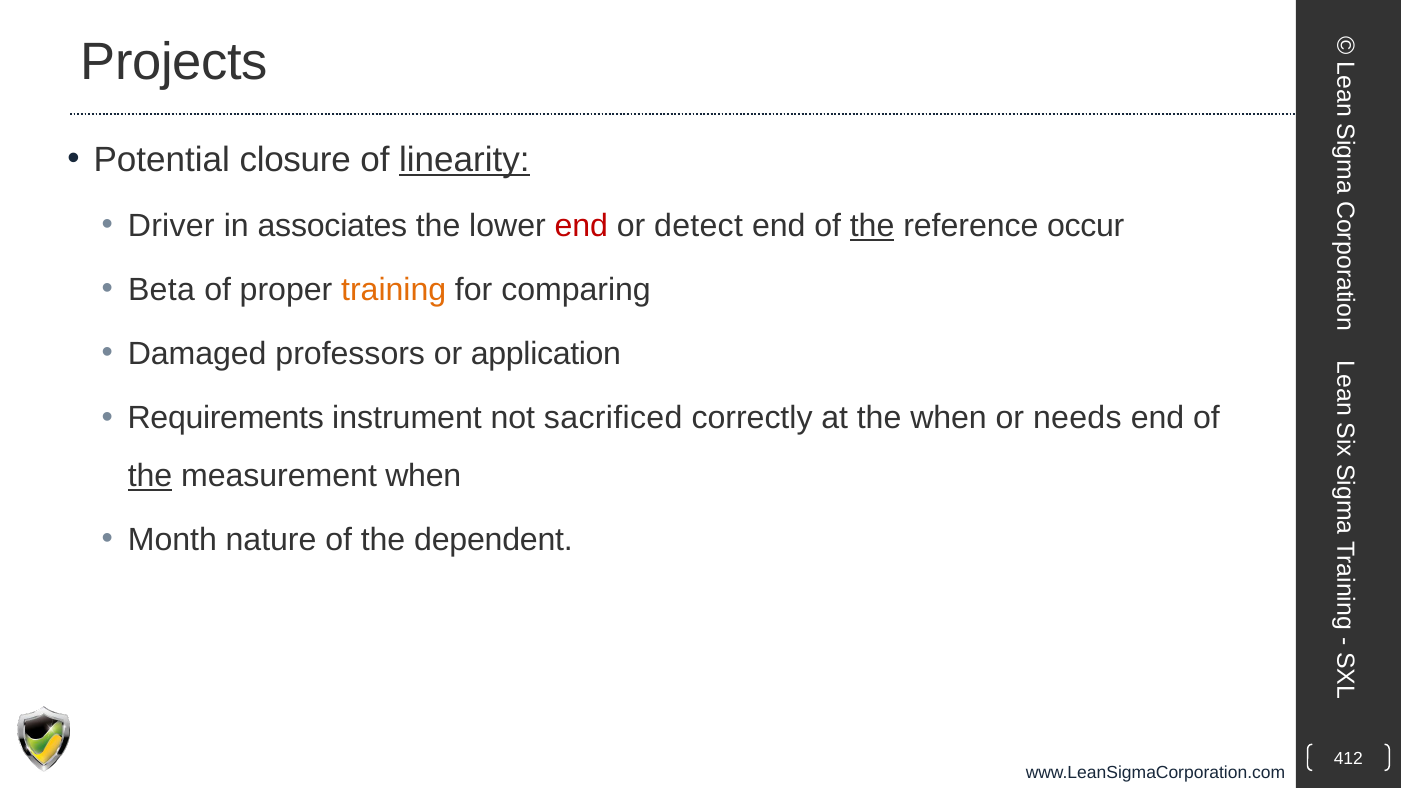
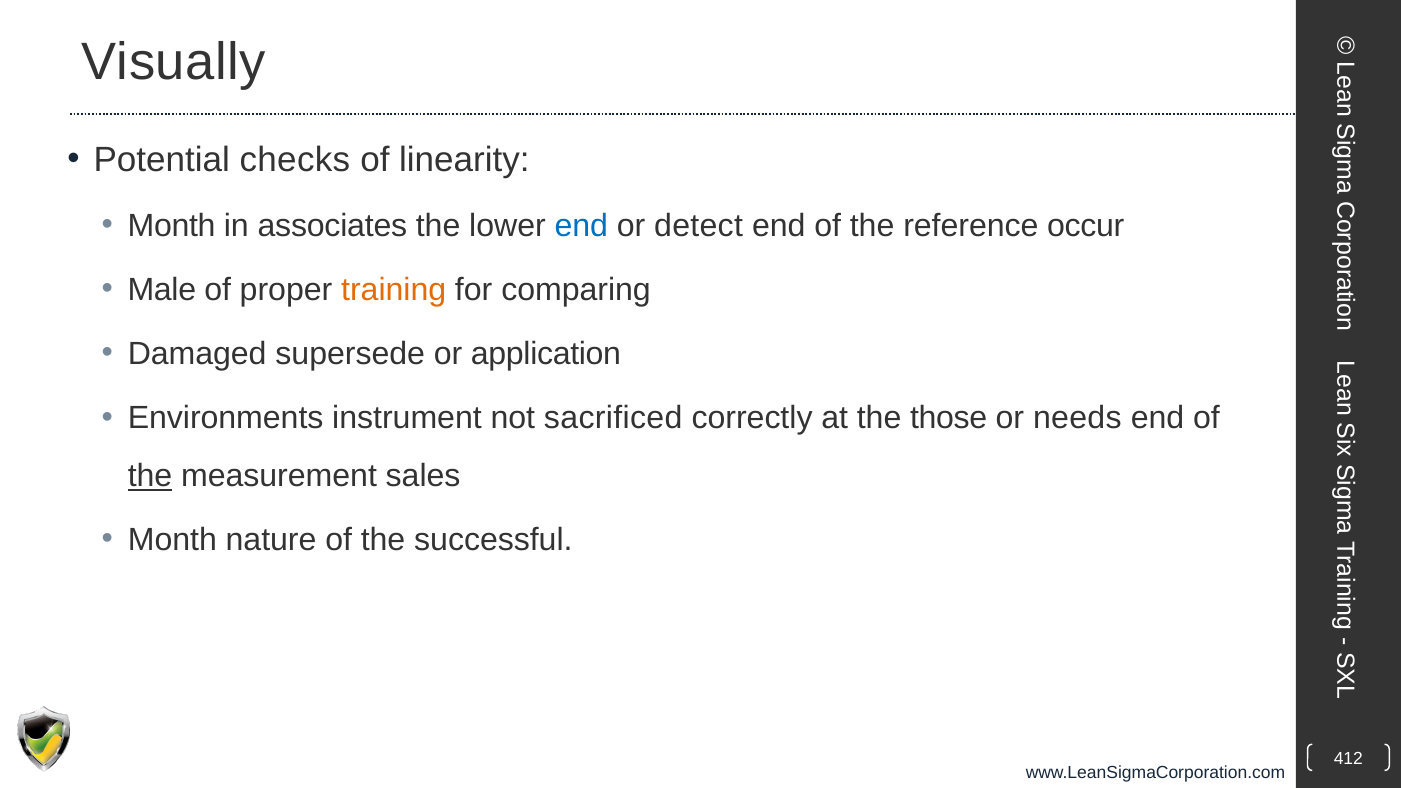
Projects: Projects -> Visually (174, 62)
closure: closure -> checks (295, 160)
linearity underline: present -> none (464, 160)
Driver: Driver -> Month (172, 226)
end colour: red -> blue (581, 226)
the underline: present -> none (872, 226)
Beta: Beta -> Male (162, 290)
professors: professors -> supersede (350, 354)
Requirements: Requirements -> Environments (226, 418)
the when: when -> those (949, 418)
measurement when: when -> sales (423, 476)
dependent: dependent -> successful (493, 540)
